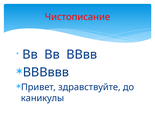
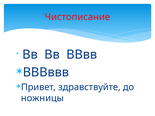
каникулы: каникулы -> ножницы (42, 98)
